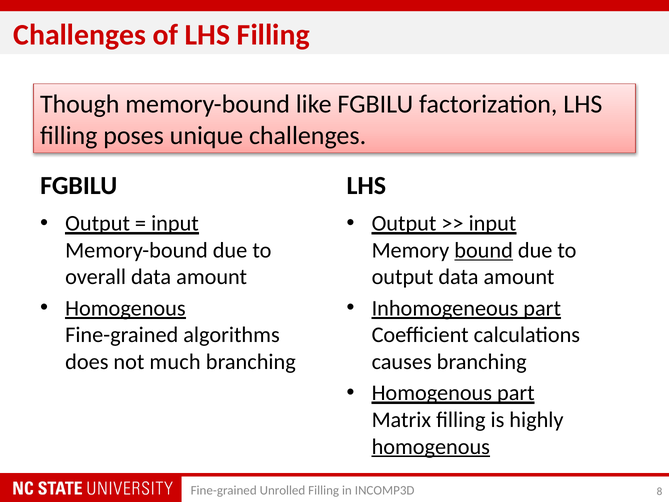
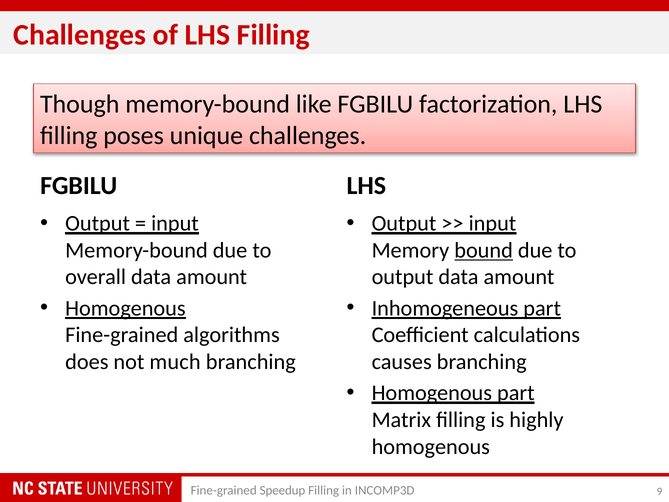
homogenous underline: present -> none (431, 446)
Unrolled: Unrolled -> Speedup (282, 490)
8: 8 -> 9 (660, 491)
